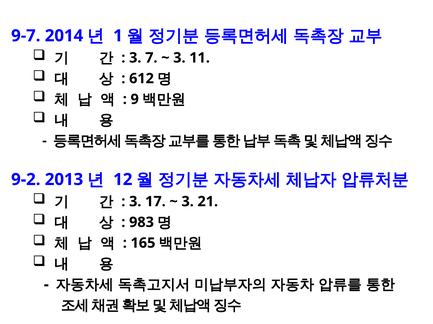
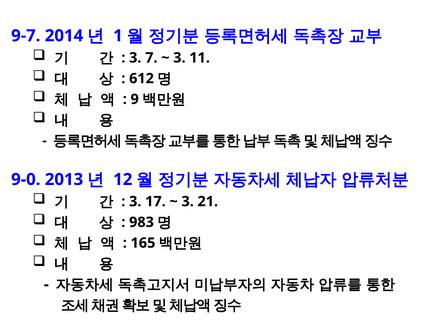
9-2: 9-2 -> 9-0 (26, 180)
